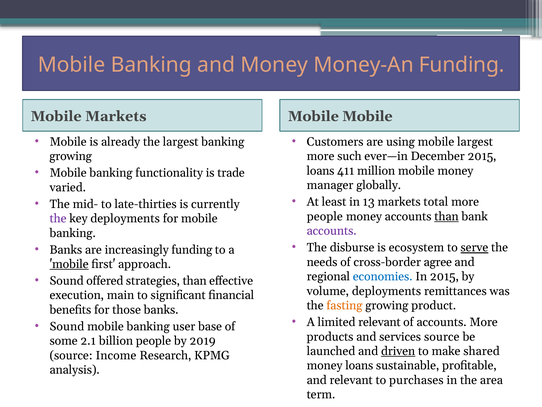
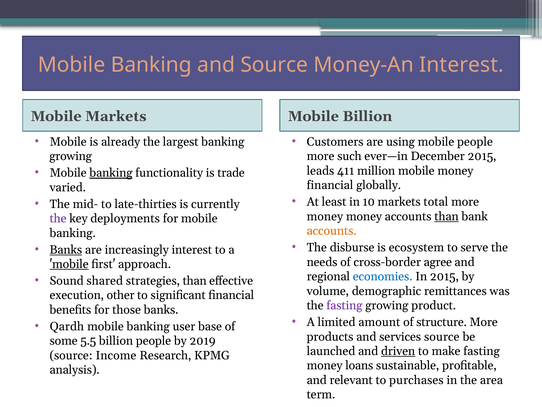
and Money: Money -> Source (274, 65)
Money-An Funding: Funding -> Interest (462, 65)
Mobile Mobile: Mobile -> Billion (367, 116)
mobile largest: largest -> people (475, 142)
loans: loans -> leads (320, 171)
banking underline: none -> present (111, 173)
manager: manager -> financial (330, 185)
13: 13 -> 10 (369, 202)
people: people -> money (325, 216)
accounts colour: purple -> orange (332, 231)
serve underline: present -> none (474, 247)
Banks underline: none -> present (66, 249)
increasingly funding: funding -> interest (192, 249)
offered: offered -> shared (105, 281)
volume deployments: deployments -> demographic (387, 291)
main: main -> other (121, 295)
fasting colour: orange -> purple (344, 305)
limited relevant: relevant -> amount (379, 322)
of accounts: accounts -> structure (442, 322)
Sound: Sound -> Qardh (67, 326)
2.1: 2.1 -> 5.5 (88, 341)
make shared: shared -> fasting (482, 351)
